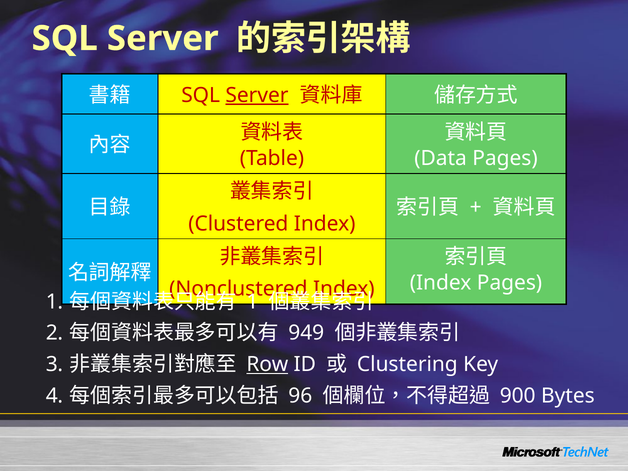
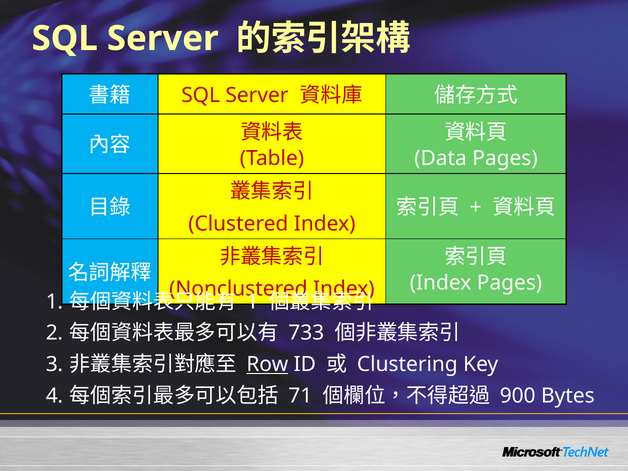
Server underline: present -> none (257, 95)
949: 949 -> 733 (306, 333)
96: 96 -> 71 (300, 396)
